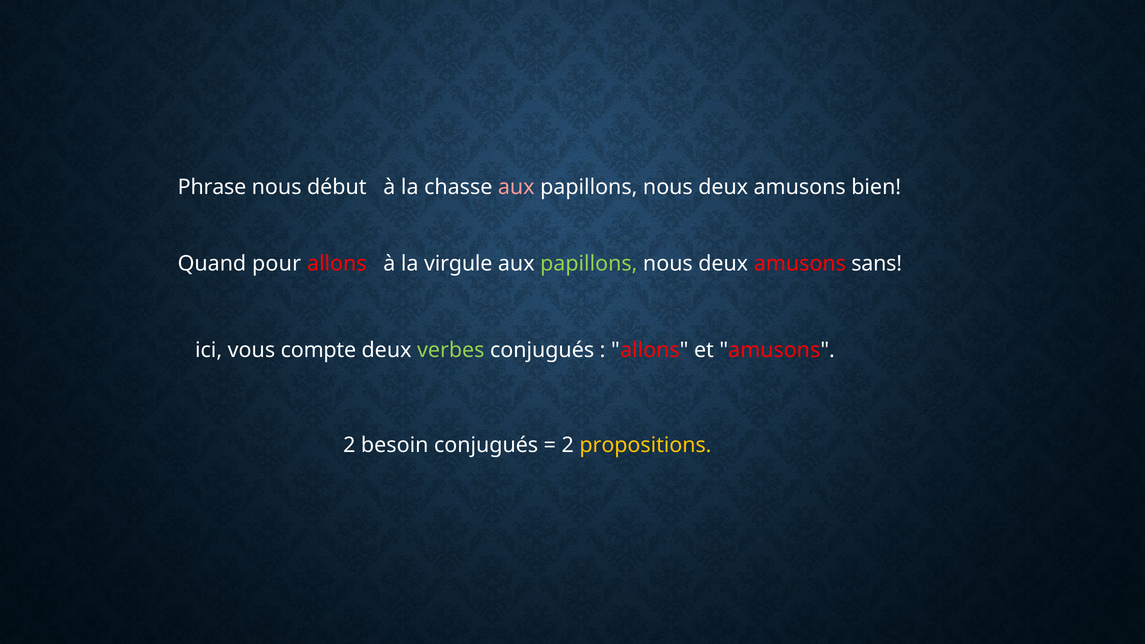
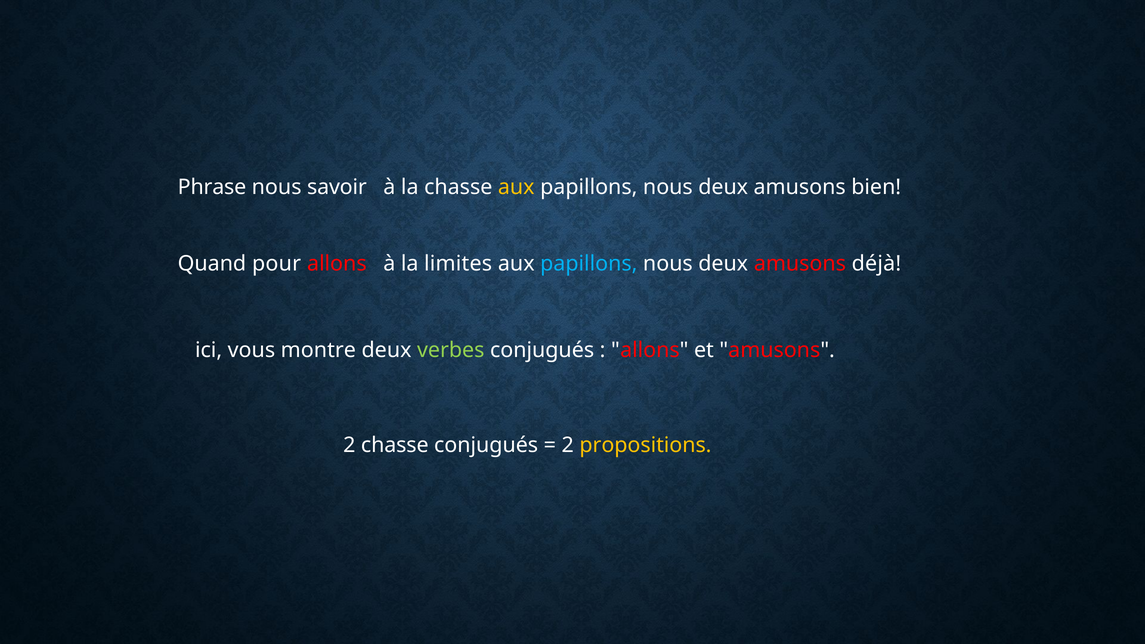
début: début -> savoir (337, 187)
aux colour: pink -> yellow (516, 187)
virgule: virgule -> limites (458, 264)
papillons colour: light green -> light blue (589, 264)
sans: sans -> déjà (876, 264)
compte: compte -> montre (318, 350)
2 besoin: besoin -> chasse (395, 445)
